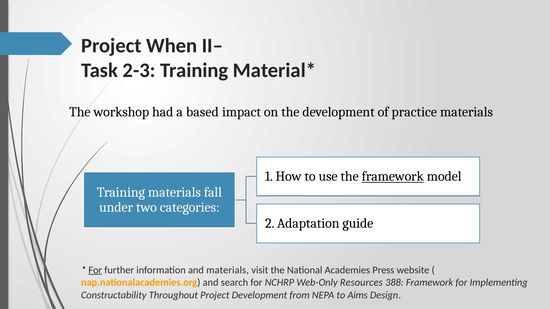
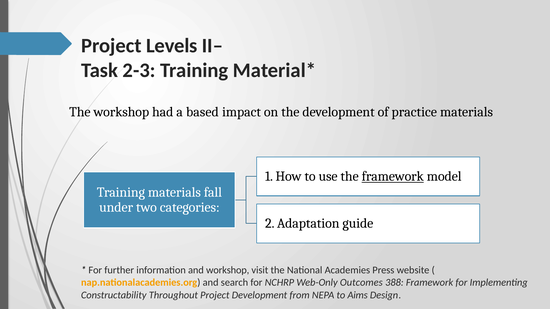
When: When -> Levels (172, 46)
For underline: present -> none (95, 270)
and materials: materials -> workshop (228, 270)
Resources: Resources -> Outcomes (361, 283)
